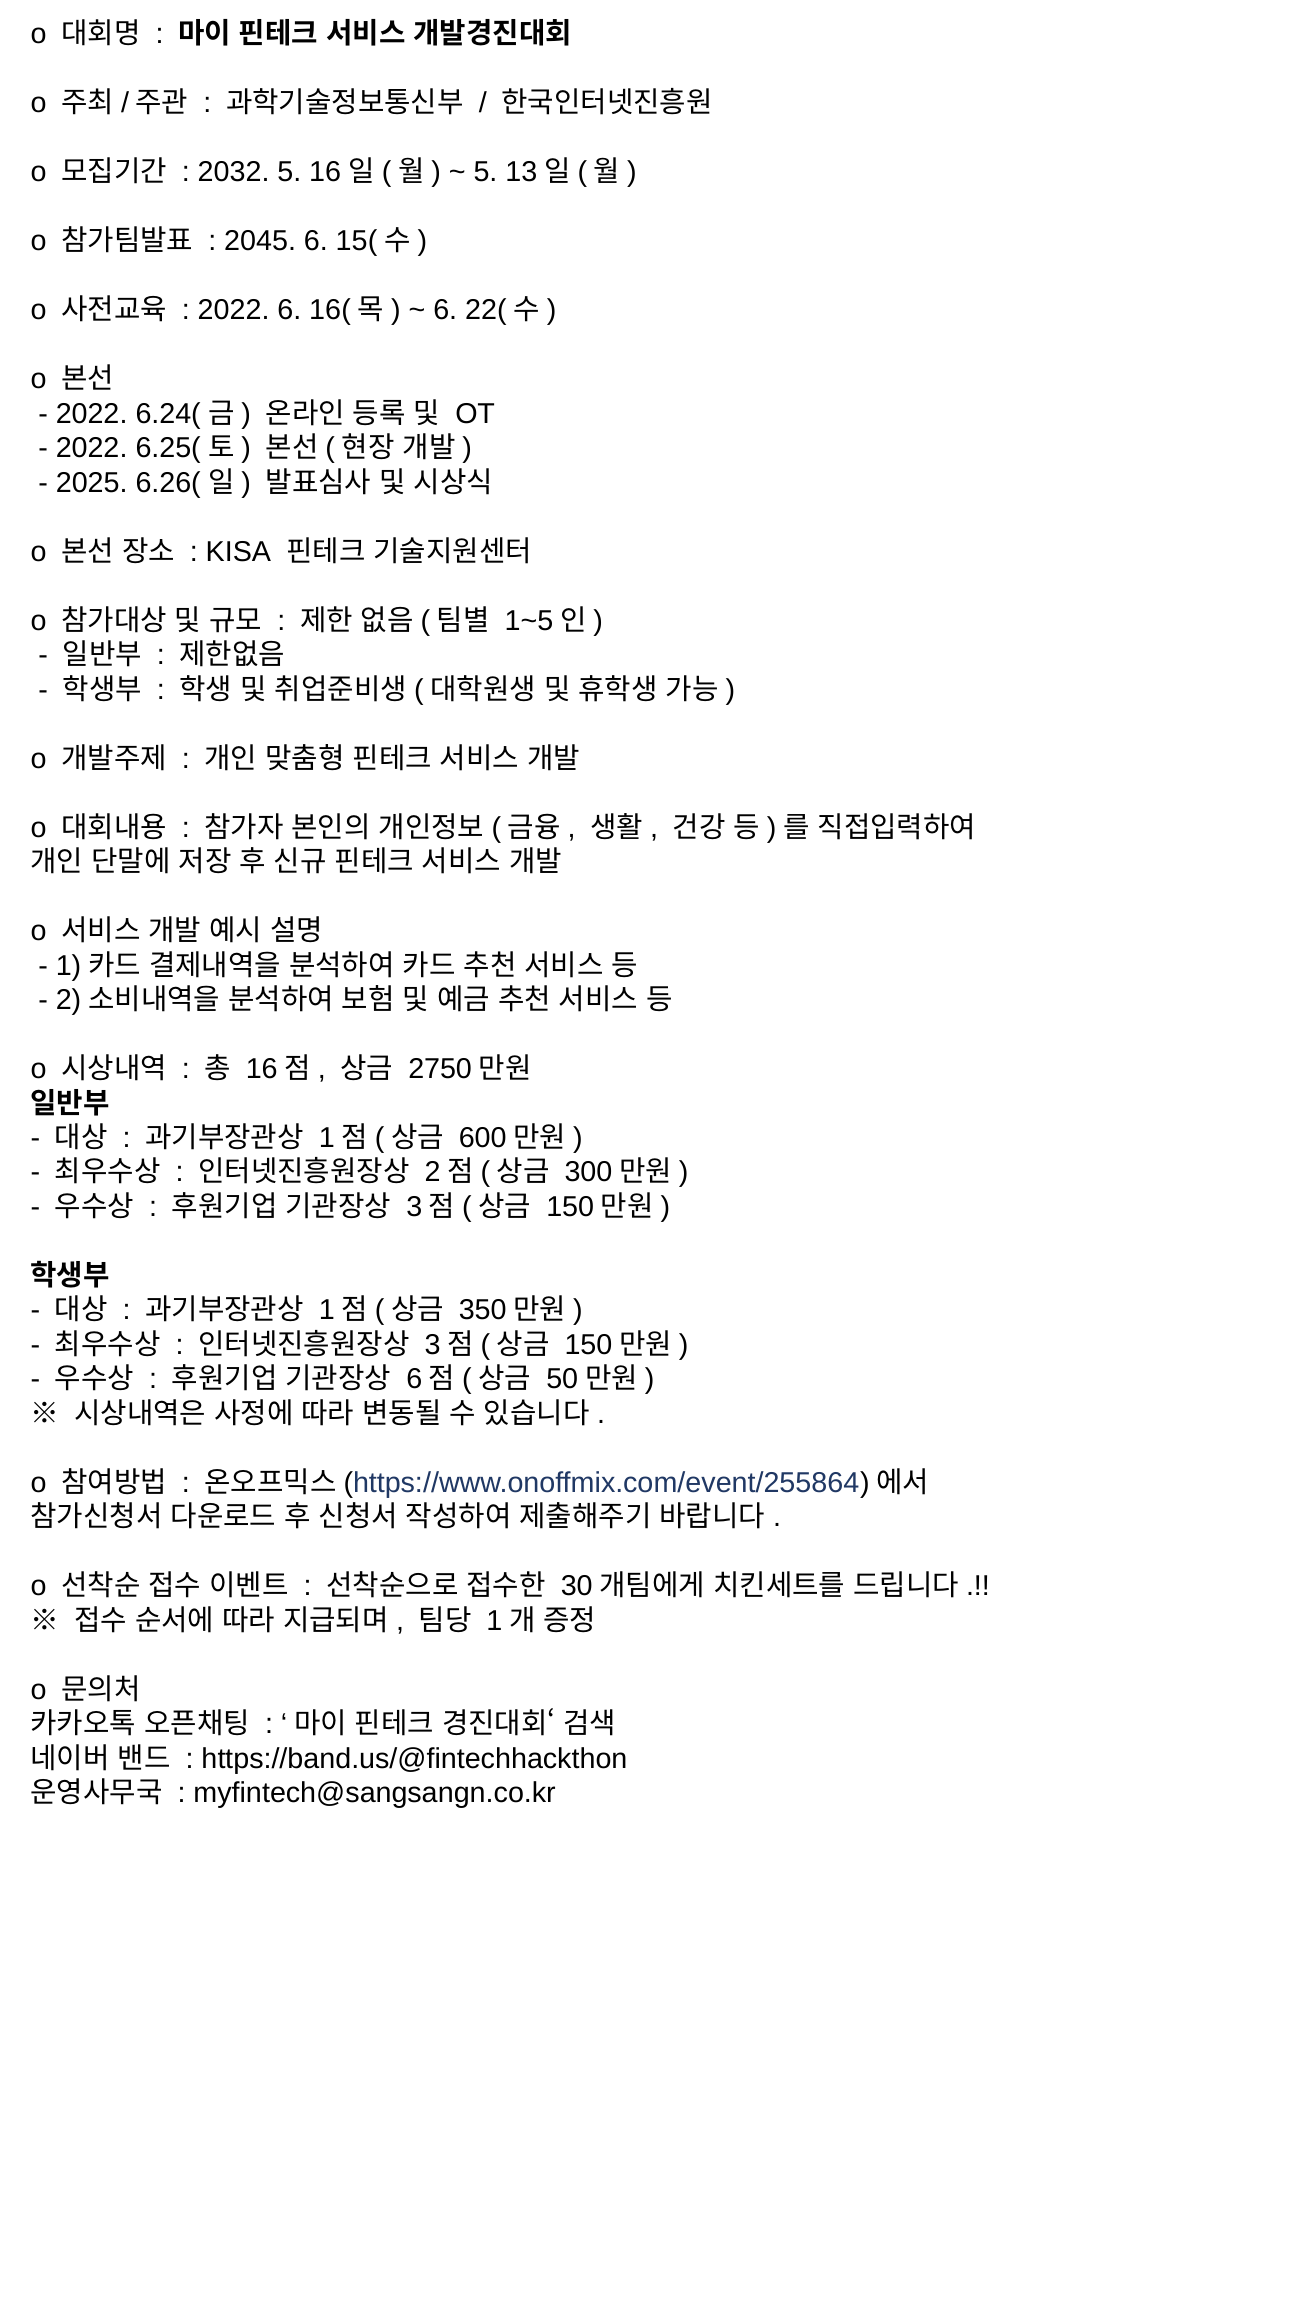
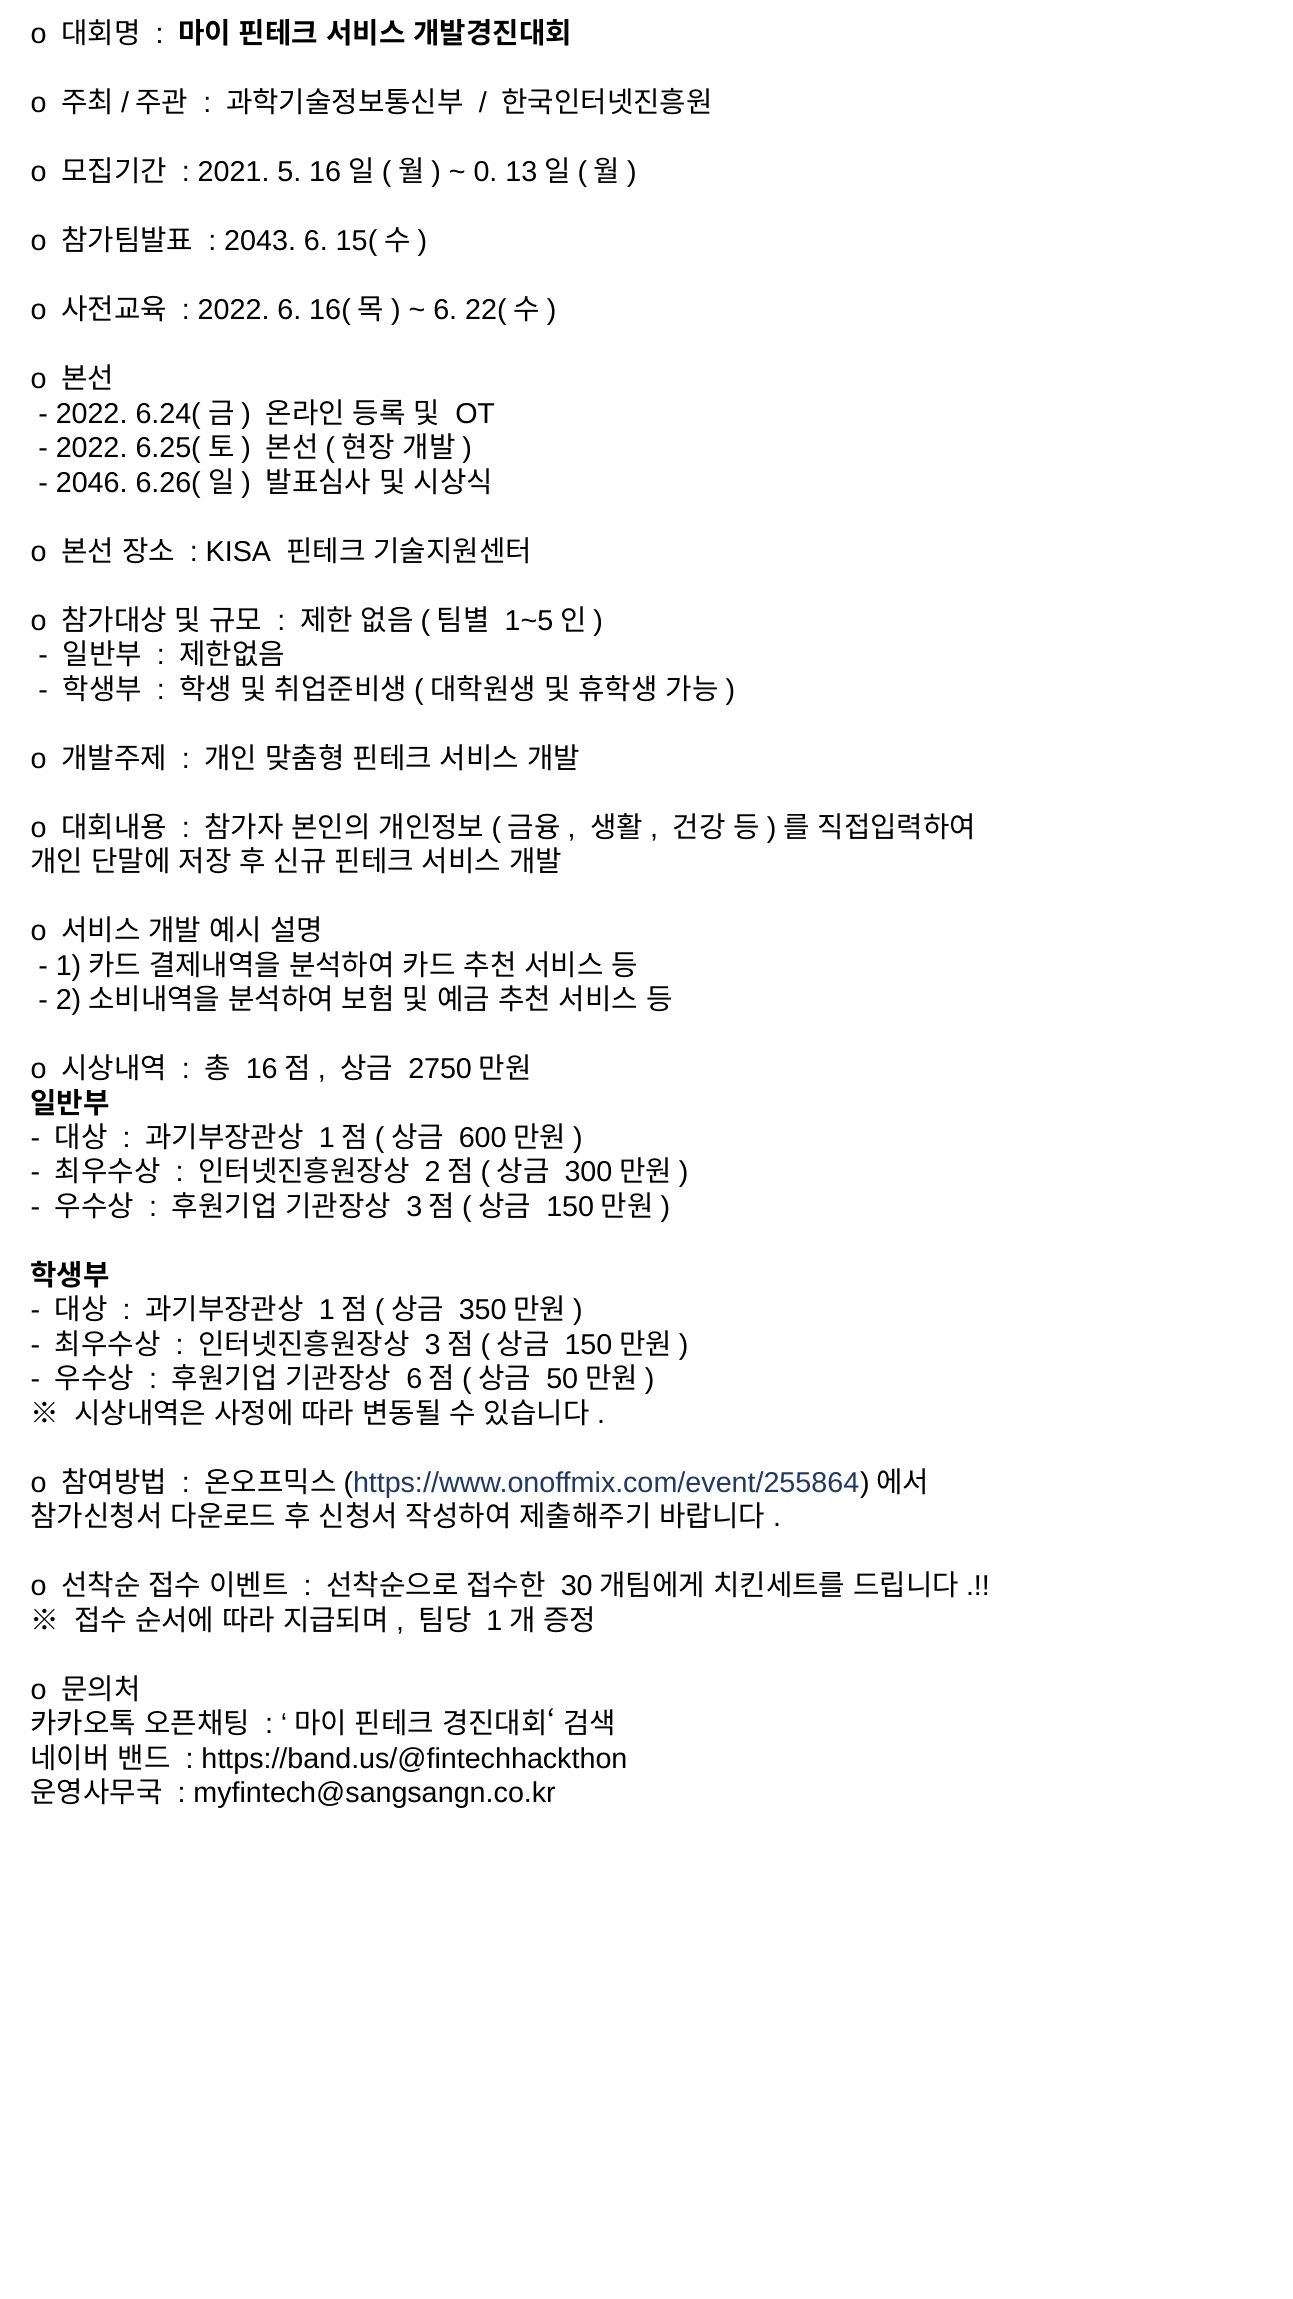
2032: 2032 -> 2021 (234, 172)
5: 5 -> 0 (485, 172)
2045: 2045 -> 2043 (260, 241)
2025: 2025 -> 2046 (92, 483)
